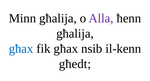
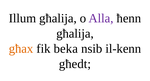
Minn: Minn -> Illum (22, 18)
għax colour: blue -> orange (21, 49)
fik għax: għax -> beka (66, 49)
